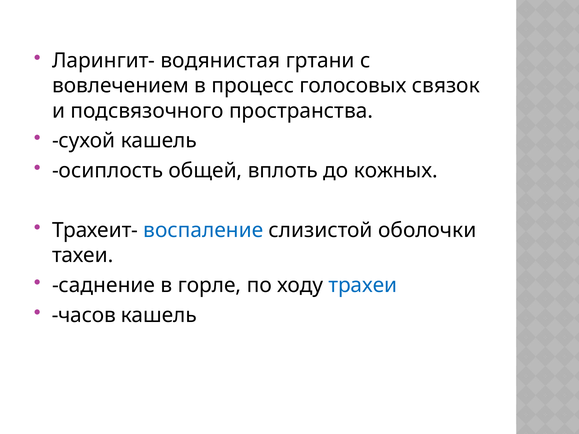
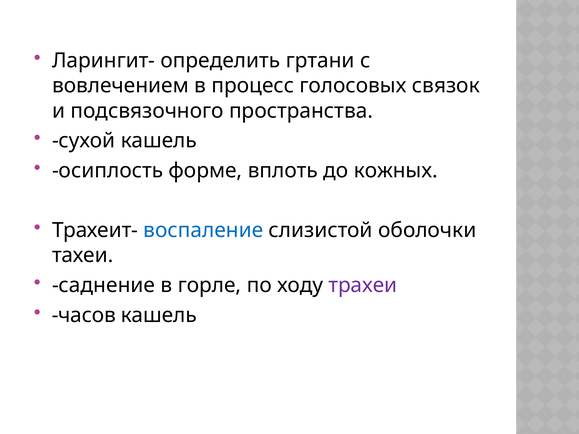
водянистая: водянистая -> определить (220, 61)
общей: общей -> форме (205, 171)
трахеи colour: blue -> purple (363, 285)
